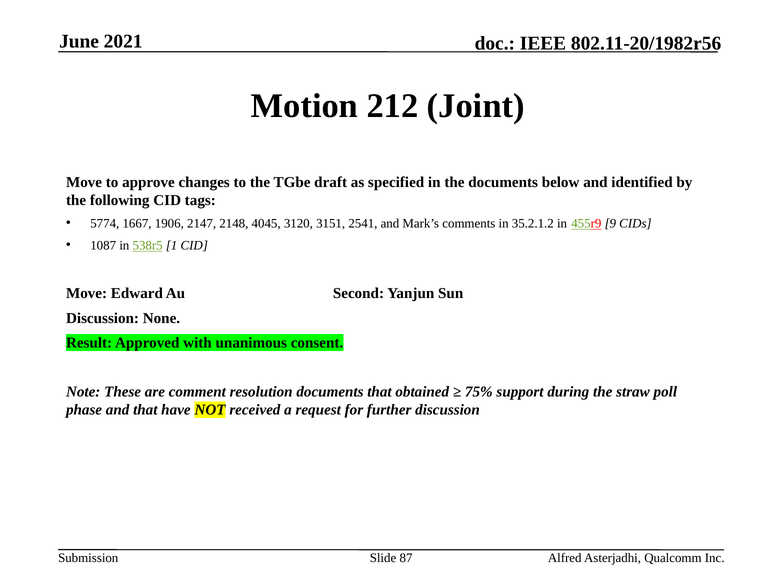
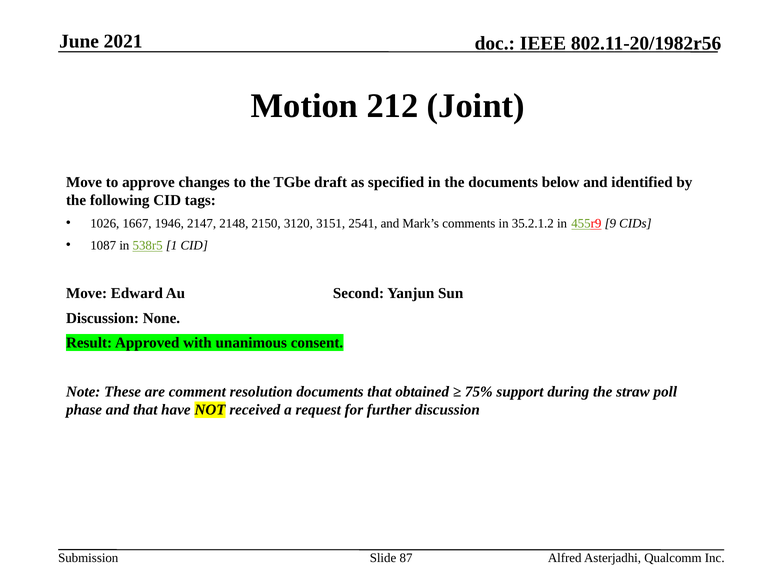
5774: 5774 -> 1026 (105, 223)
1906: 1906 -> 1946 (169, 223)
4045: 4045 -> 2150 (266, 223)
